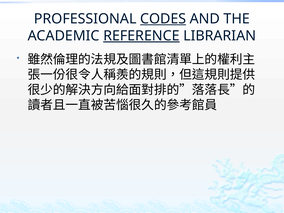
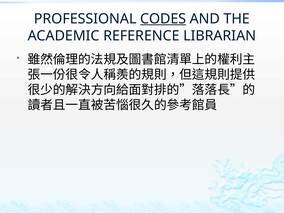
REFERENCE underline: present -> none (141, 36)
